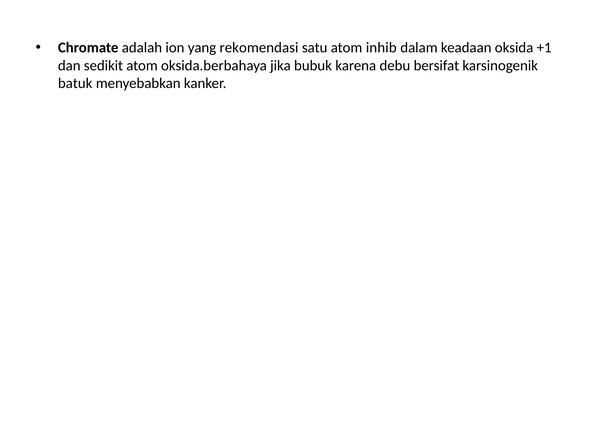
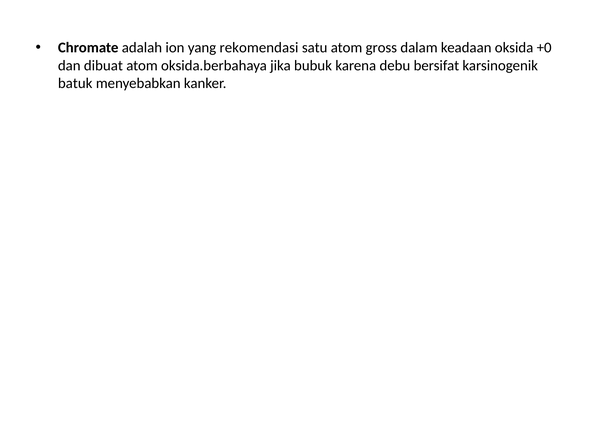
inhib: inhib -> gross (381, 48)
+1: +1 -> +0 (544, 48)
sedikit: sedikit -> dibuat (103, 65)
